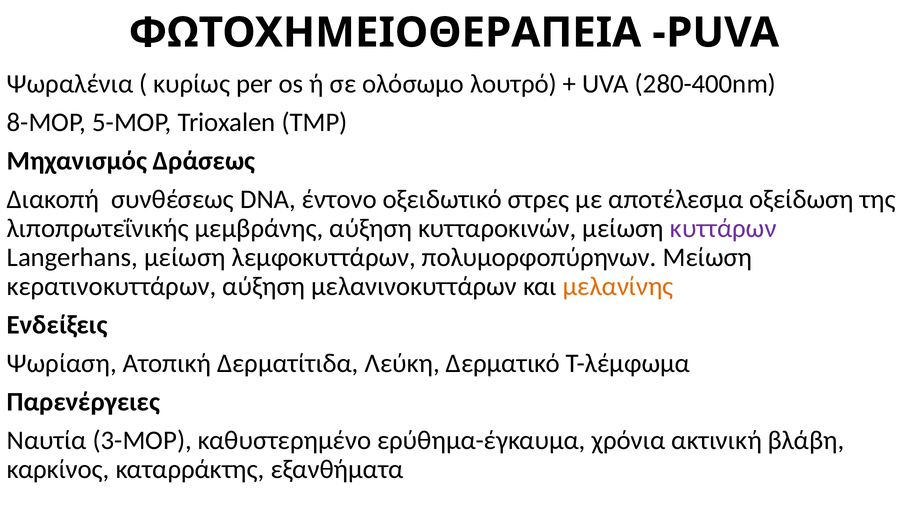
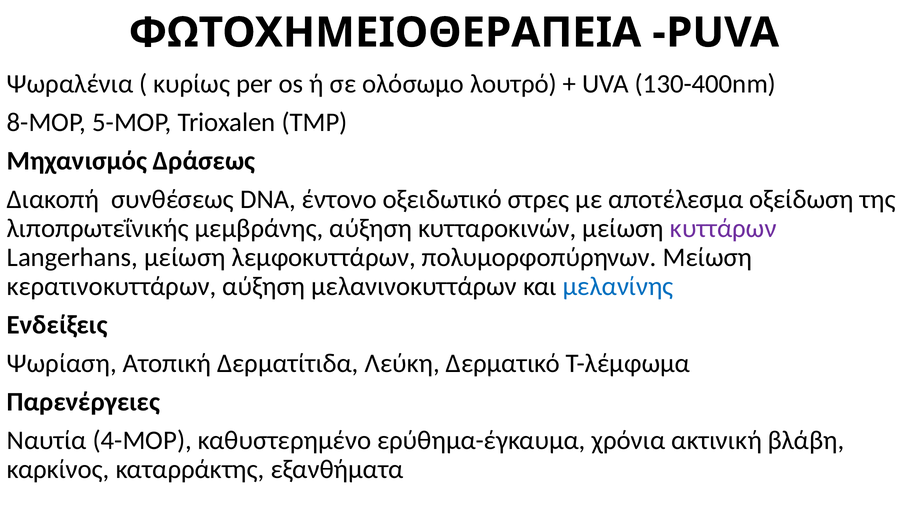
280-400nm: 280-400nm -> 130-400nm (705, 84)
μελανίνης colour: orange -> blue (618, 286)
3-ΜΟΡ: 3-ΜΟΡ -> 4-ΜΟΡ (142, 440)
